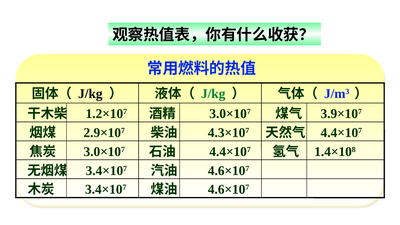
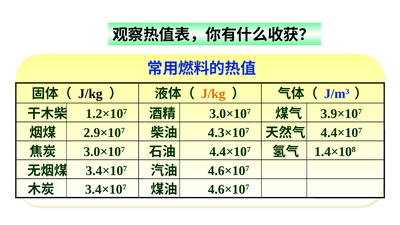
J/kg colour: green -> orange (213, 94)
